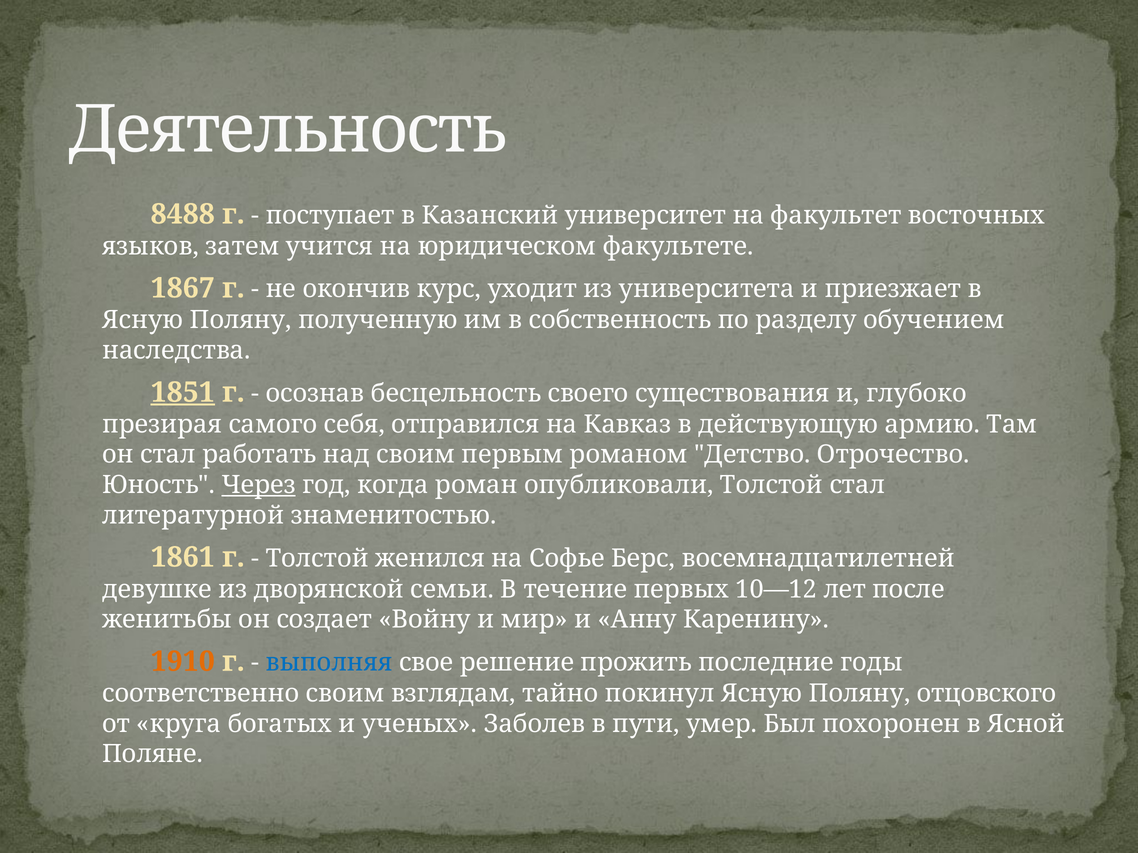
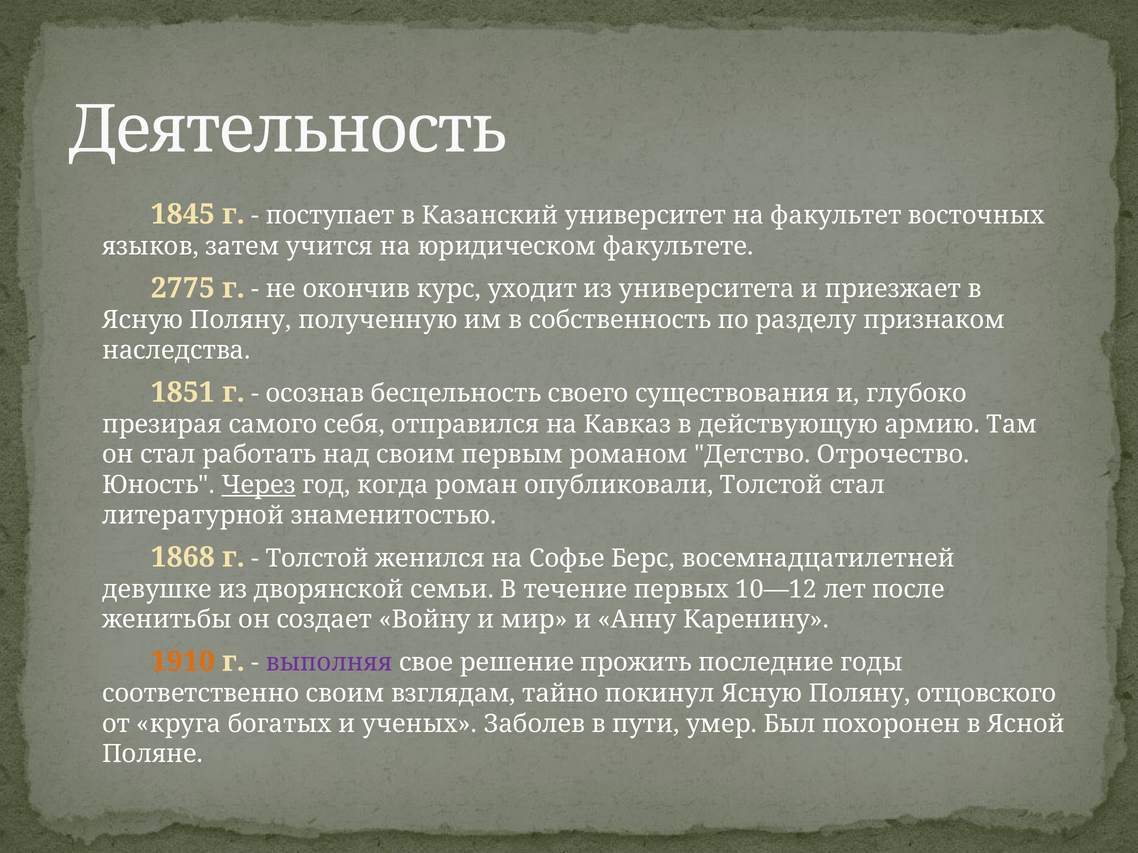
8488: 8488 -> 1845 (183, 214)
1867: 1867 -> 2775 (183, 288)
обучением: обучением -> признаком (934, 320)
1851 underline: present -> none (183, 393)
1861: 1861 -> 1868 (183, 558)
выполняя colour: blue -> purple (329, 663)
